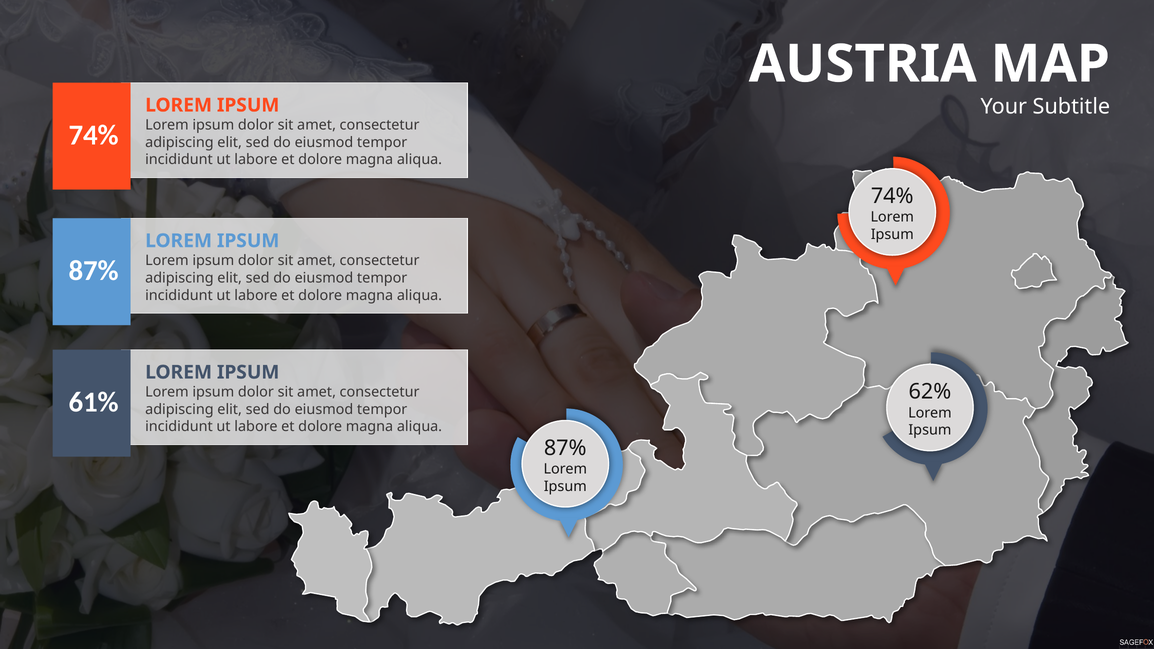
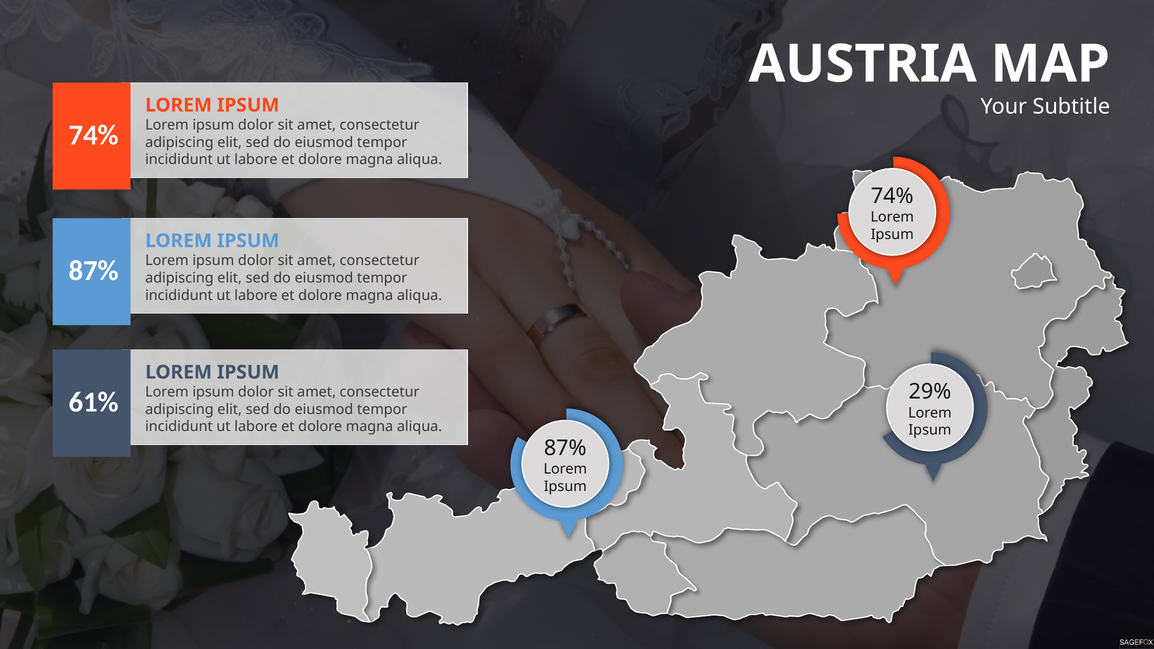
62%: 62% -> 29% (930, 392)
